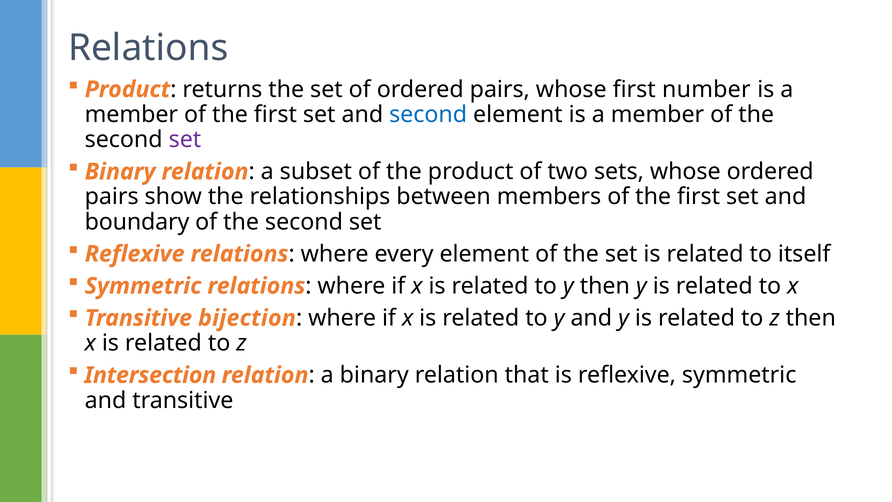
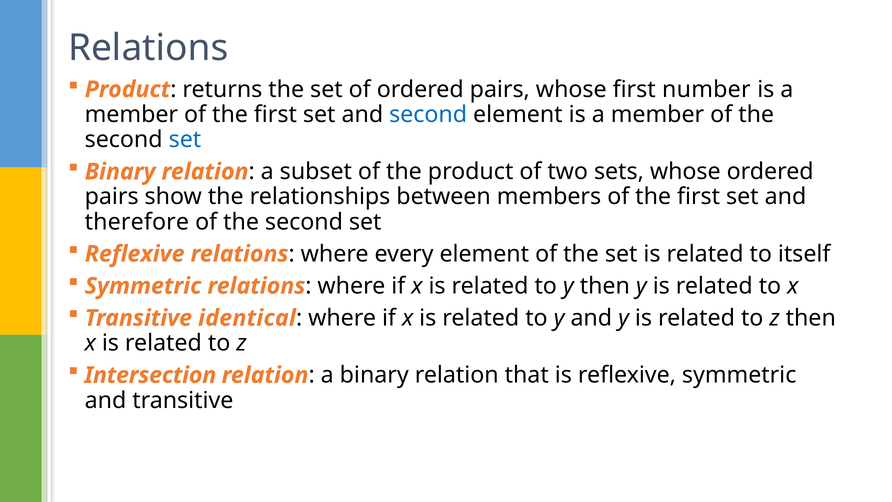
set colour: purple -> blue (185, 140)
boundary: boundary -> therefore (137, 222)
bijection: bijection -> identical (247, 318)
